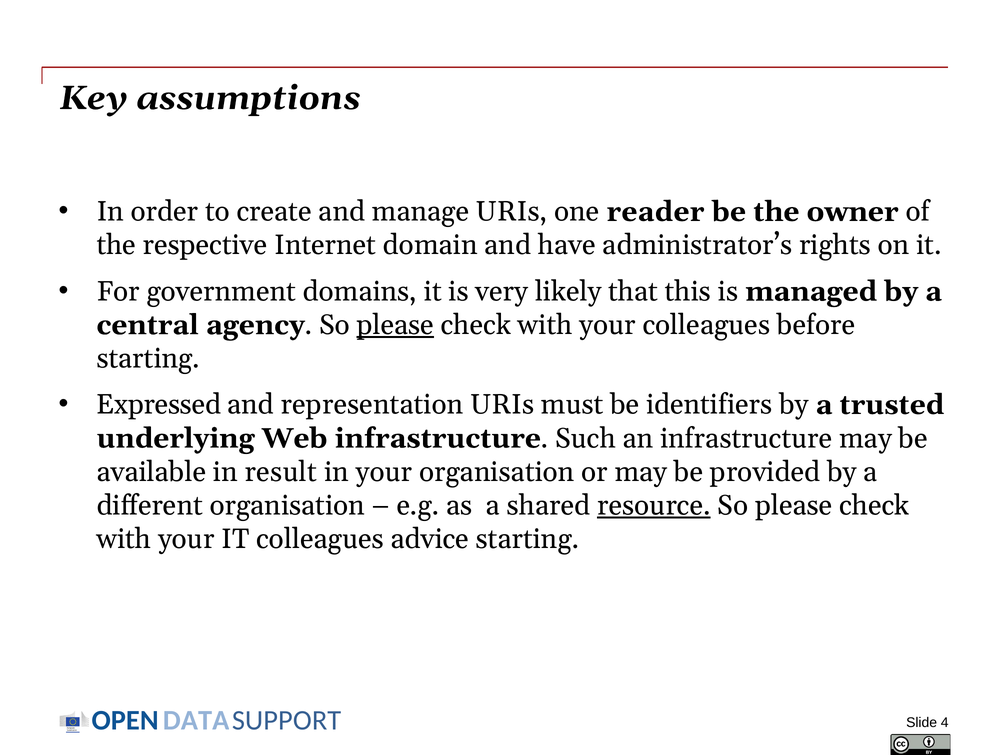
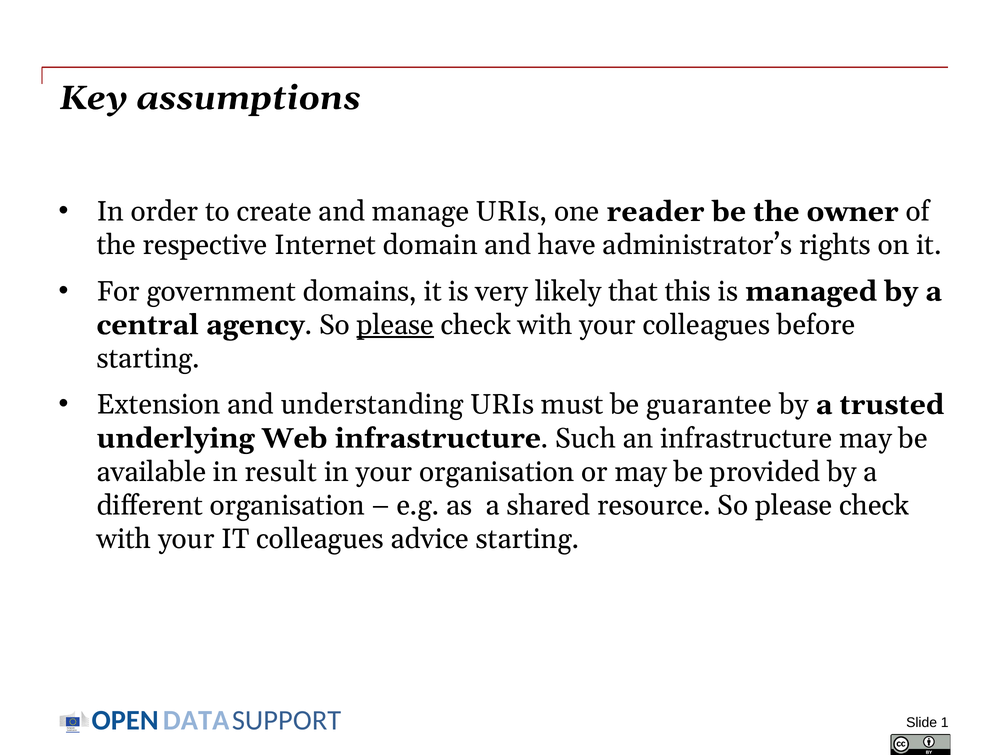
Expressed: Expressed -> Extension (158, 405)
representation: representation -> understanding (372, 405)
identifiers: identifiers -> guarantee (709, 405)
resource underline: present -> none (654, 506)
4: 4 -> 1 (945, 723)
